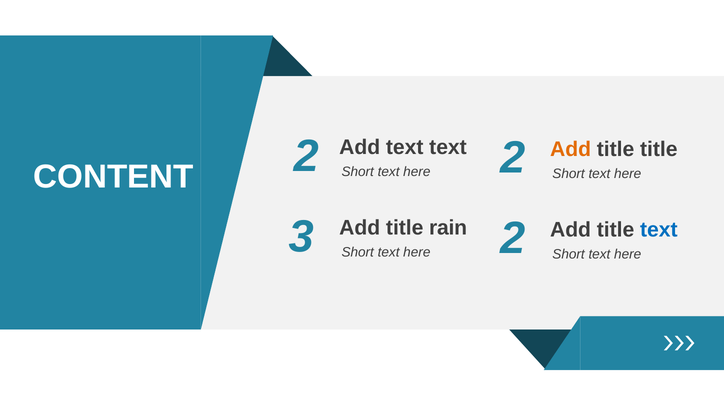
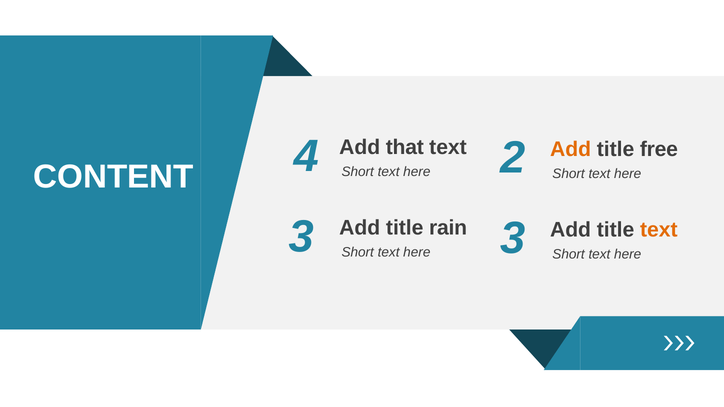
CONTENT 2: 2 -> 4 (306, 157)
Add text: text -> that (405, 148)
title title: title -> free (659, 149)
2: 2 -> 3 (513, 238)
text colour: blue -> orange (659, 230)
